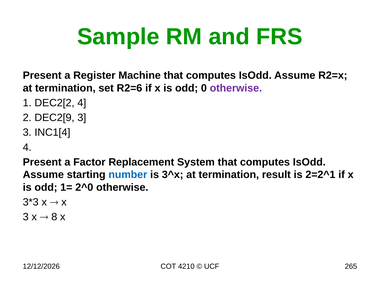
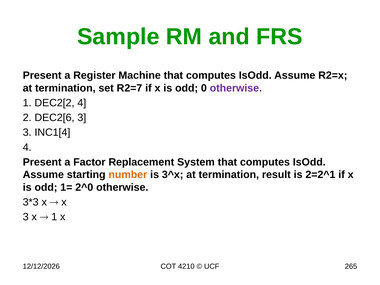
R2=6: R2=6 -> R2=7 (129, 88)
DEC2[9: DEC2[9 -> DEC2[6 (54, 118)
number colour: blue -> orange (128, 175)
8: 8 -> 1 (54, 217)
